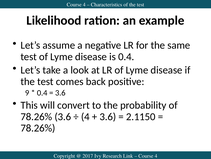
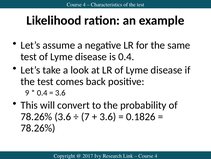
4: 4 -> 7 (85, 116)
2.1150: 2.1150 -> 0.1826 (141, 116)
